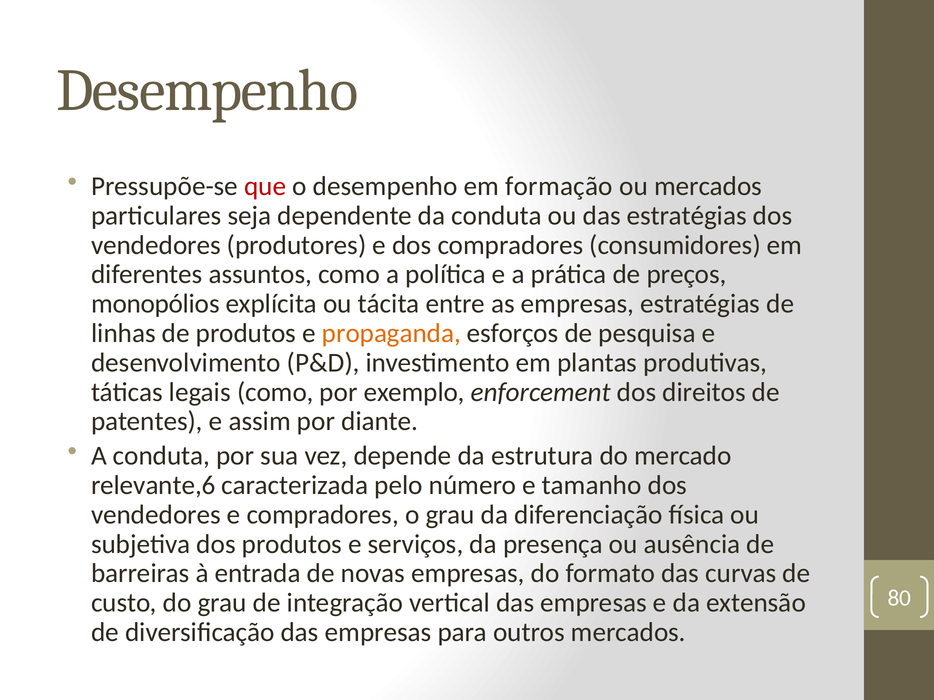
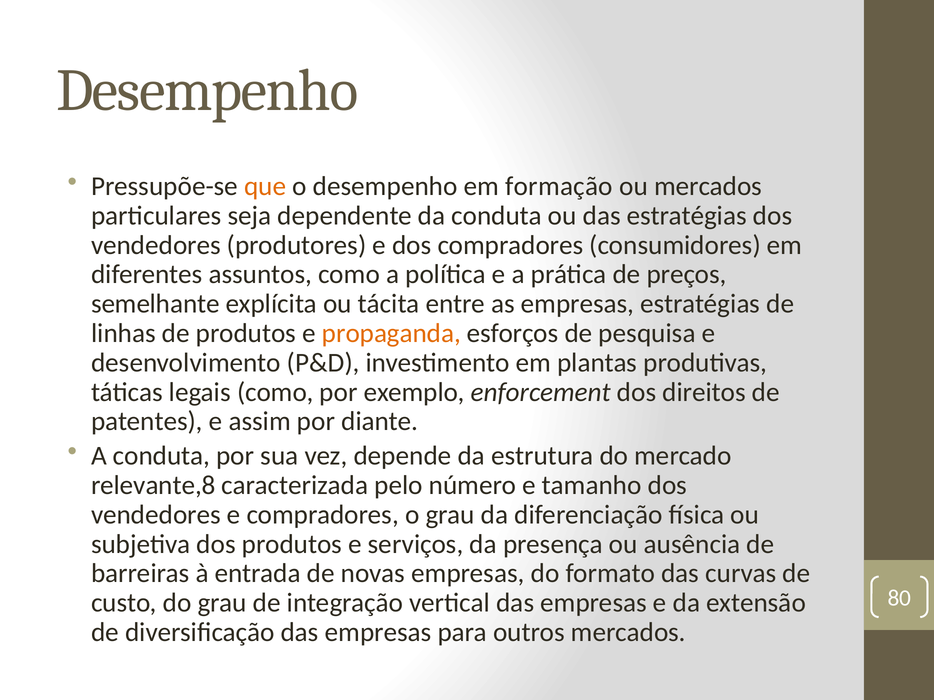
que colour: red -> orange (265, 186)
monopólios: monopólios -> semelhante (155, 304)
relevante,6: relevante,6 -> relevante,8 (153, 486)
